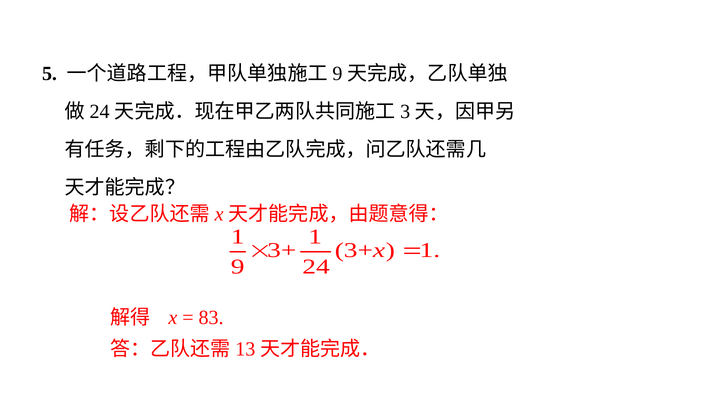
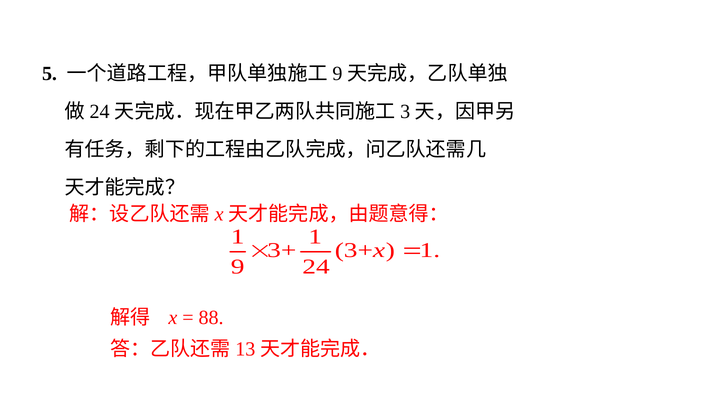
83: 83 -> 88 (211, 317)
